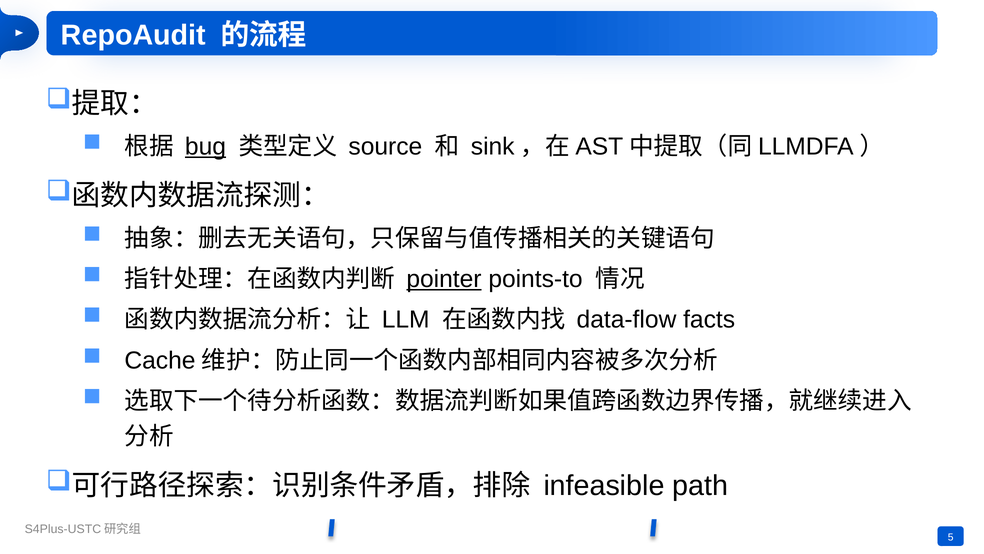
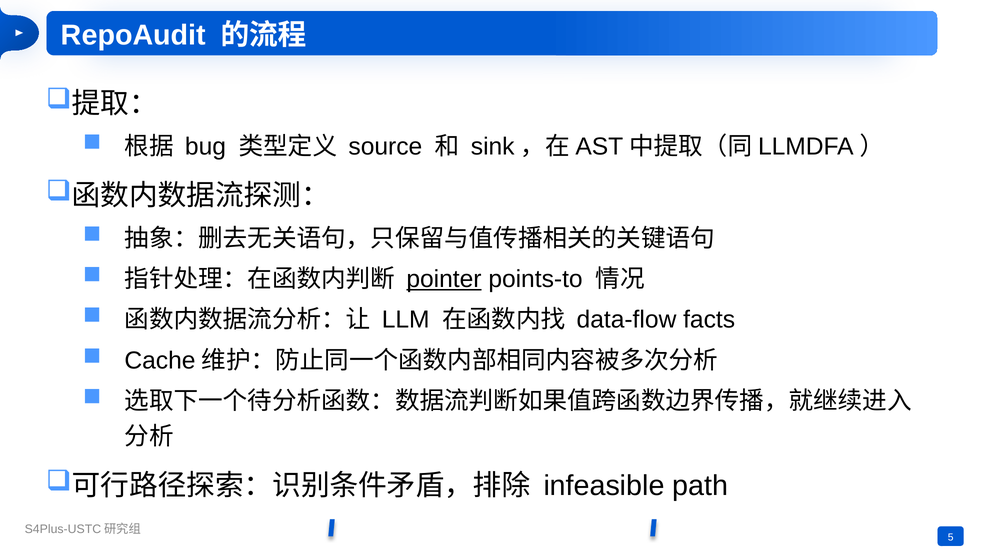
bug underline: present -> none (205, 146)
